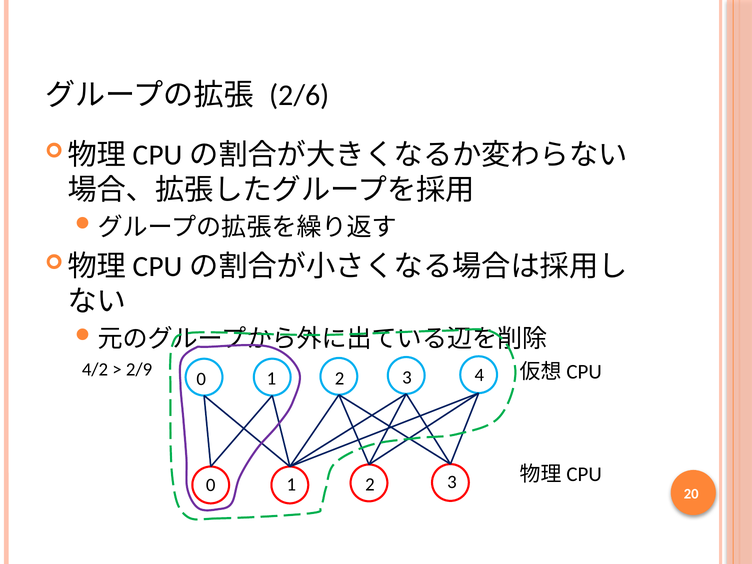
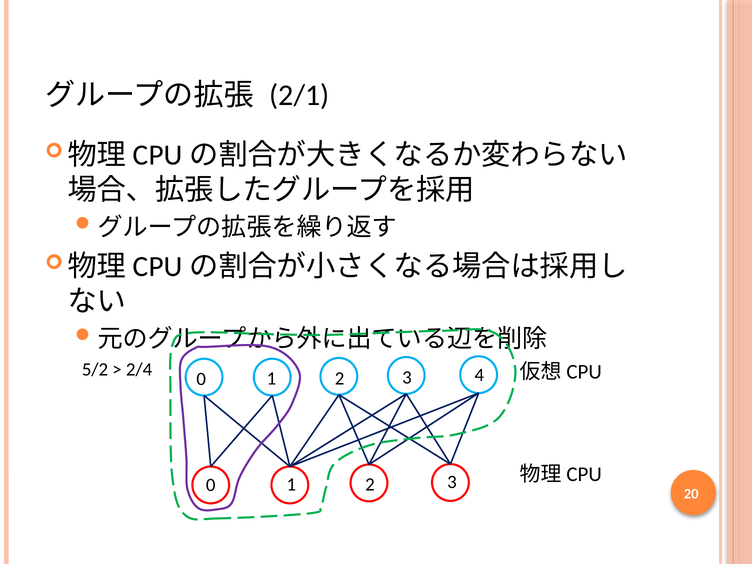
2/6: 2/6 -> 2/1 (299, 95)
4/2: 4/2 -> 5/2 (95, 369)
2/9: 2/9 -> 2/4 (139, 369)
